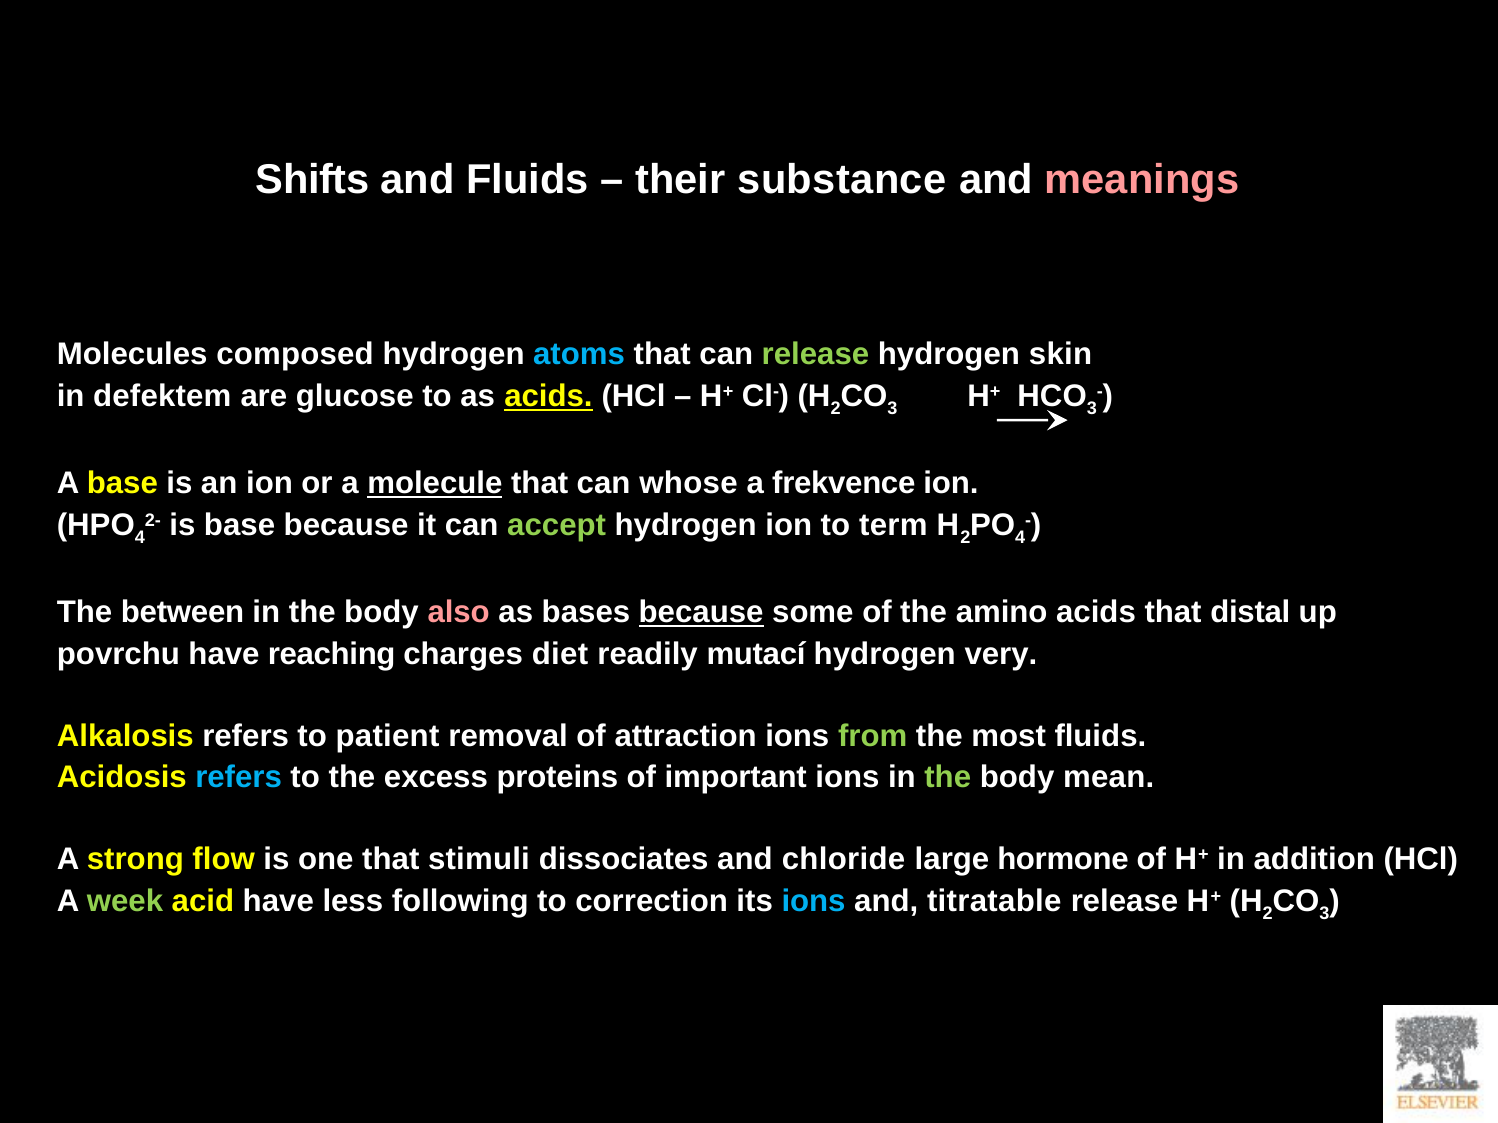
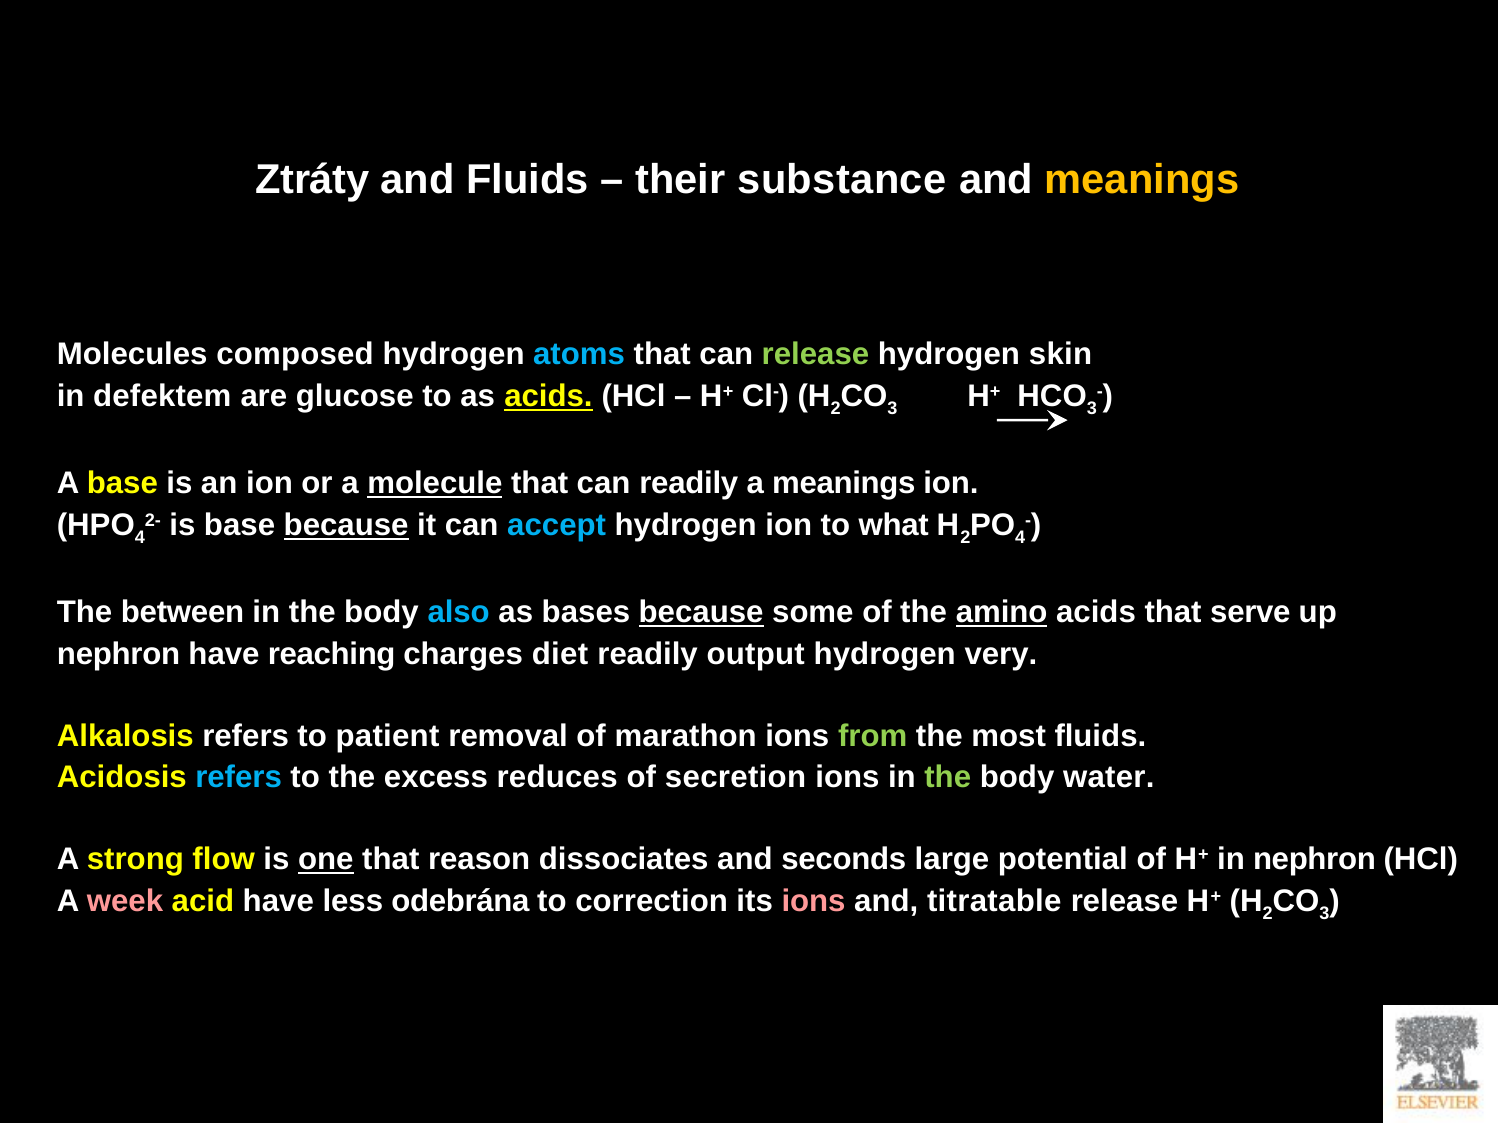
Shifts: Shifts -> Ztráty (313, 180)
meanings colour: pink -> yellow (1142, 180)
can whose: whose -> readily (689, 484)
a frekvence: frekvence -> meanings (844, 484)
because underline: none -> present (346, 526)
accept colour: light green -> light blue (557, 526)
term: term -> what (894, 526)
also colour: pink -> light blue (459, 613)
amino underline: none -> present (1002, 613)
distal: distal -> serve (1250, 613)
povrchu: povrchu -> nephron (119, 654)
mutací: mutací -> output (756, 654)
attraction: attraction -> marathon (686, 736)
proteins: proteins -> reduces (557, 778)
important: important -> secretion (736, 778)
mean: mean -> water (1109, 778)
one underline: none -> present (326, 860)
stimuli: stimuli -> reason (479, 860)
chloride: chloride -> seconds (844, 860)
hormone: hormone -> potential (1063, 860)
in addition: addition -> nephron (1314, 860)
week colour: light green -> pink (125, 902)
following: following -> odebrána (460, 902)
ions colour: light blue -> pink (814, 902)
